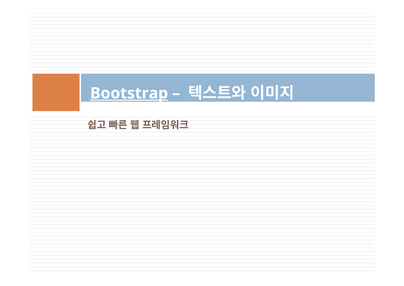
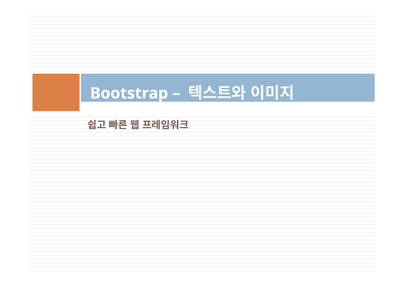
Bootstrap underline: present -> none (129, 93)
